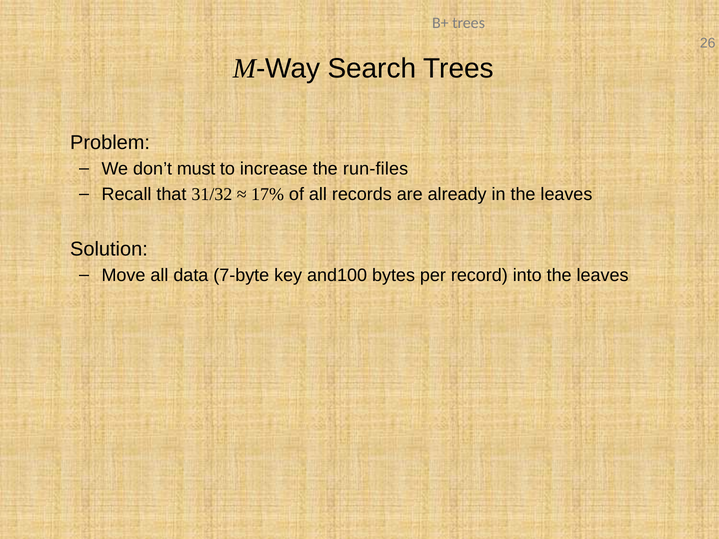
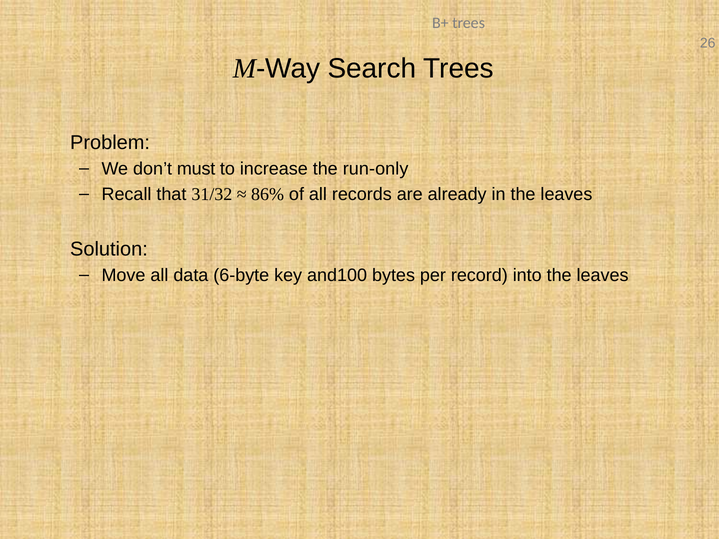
run-files: run-files -> run-only (376, 169)
17%: 17% -> 86% (268, 194)
7-byte: 7-byte -> 6-byte (241, 275)
